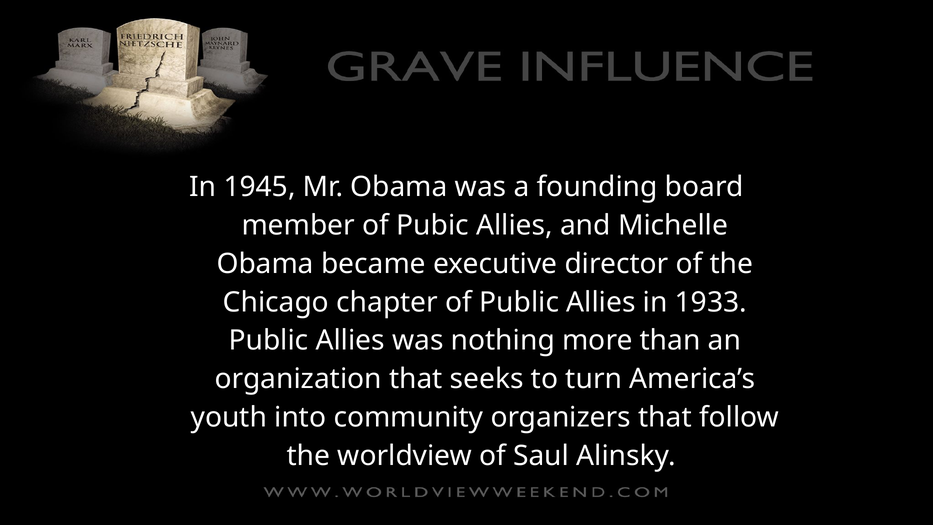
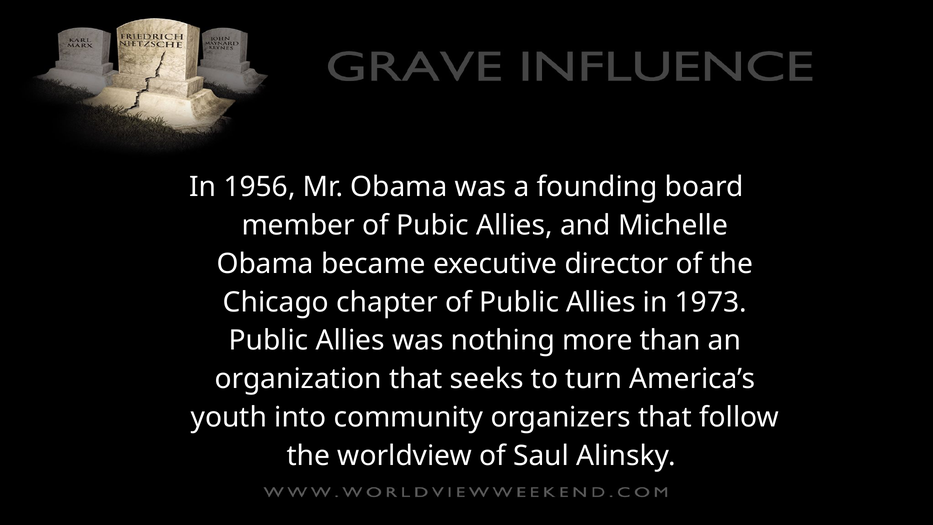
1945: 1945 -> 1956 (260, 187)
1933: 1933 -> 1973 (711, 302)
